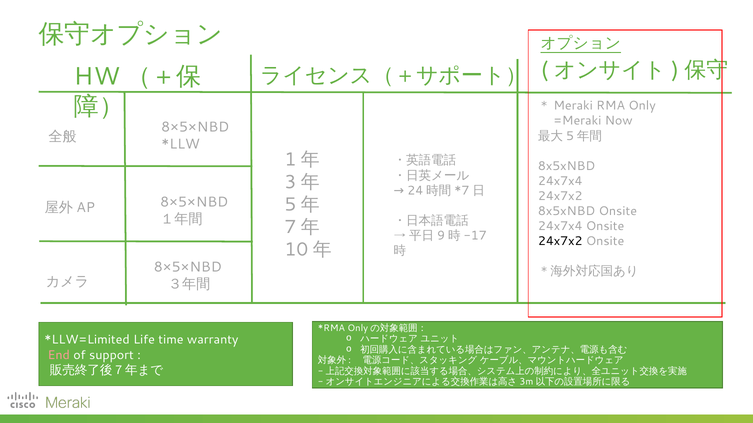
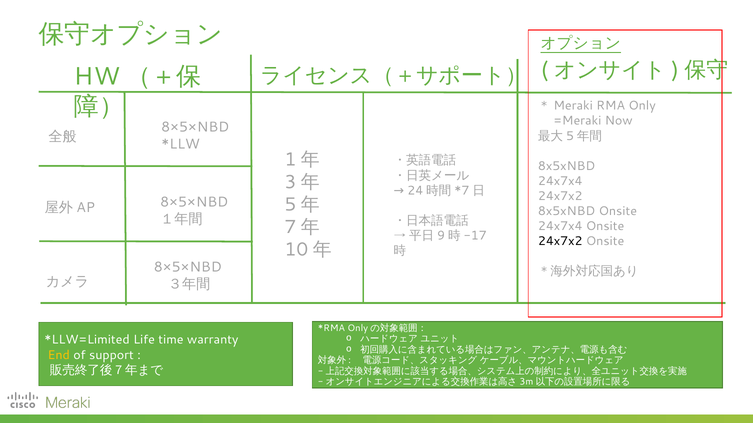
End colour: pink -> yellow (59, 355)
